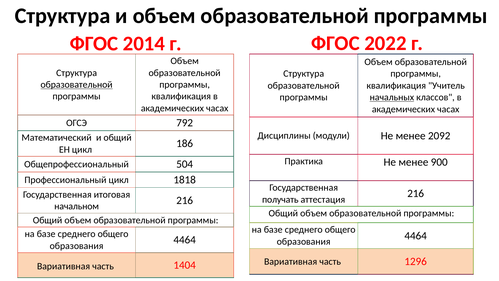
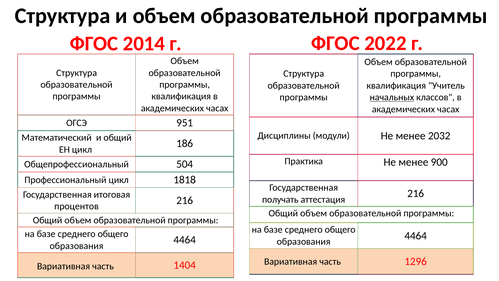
образовательной underline: present -> none (77, 85)
792: 792 -> 951 (185, 123)
2092: 2092 -> 2032 (439, 136)
начальном: начальном -> процентов (77, 206)
